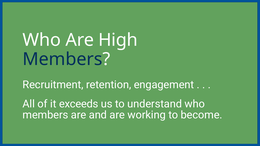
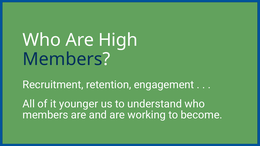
exceeds: exceeds -> younger (79, 104)
